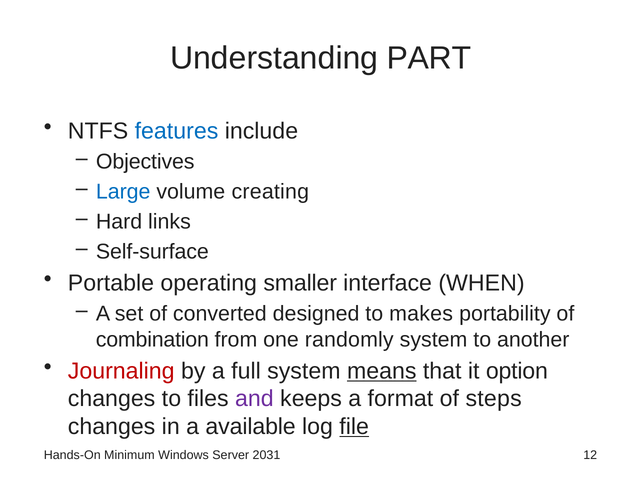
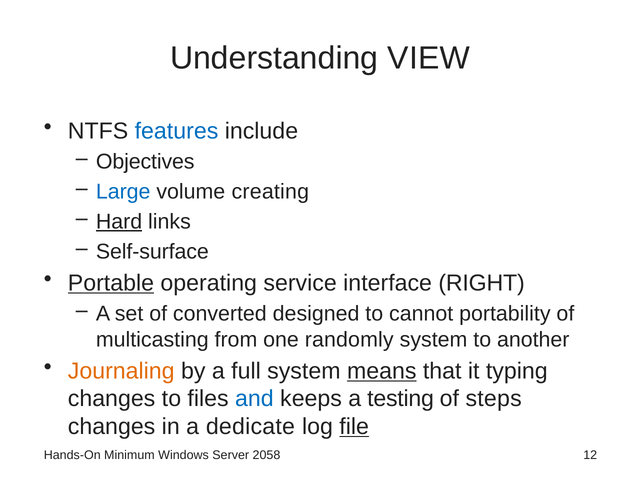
PART: PART -> VIEW (429, 58)
Hard underline: none -> present (119, 222)
Portable underline: none -> present (111, 283)
smaller: smaller -> service (300, 283)
WHEN: WHEN -> RIGHT (482, 283)
makes: makes -> cannot (421, 314)
combination: combination -> multicasting (152, 339)
Journaling colour: red -> orange (121, 371)
option: option -> typing (517, 371)
and colour: purple -> blue (254, 399)
format: format -> testing (401, 399)
available: available -> dedicate (250, 426)
2031: 2031 -> 2058 (266, 455)
